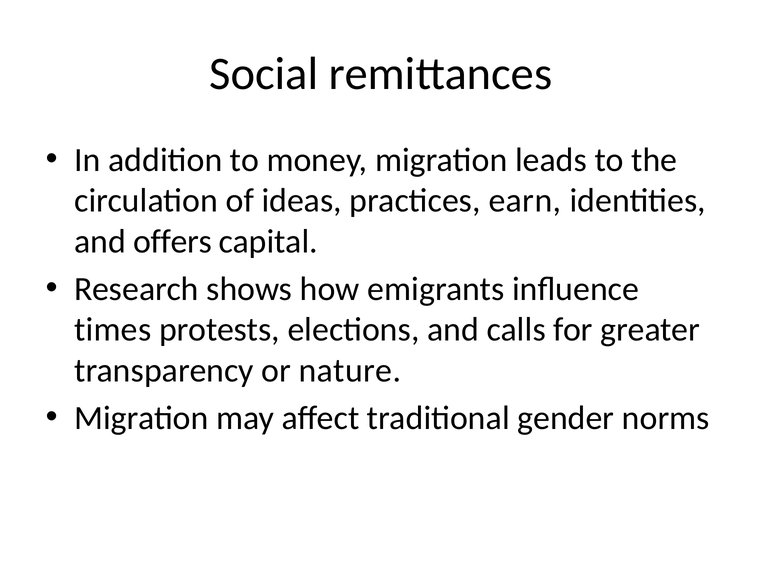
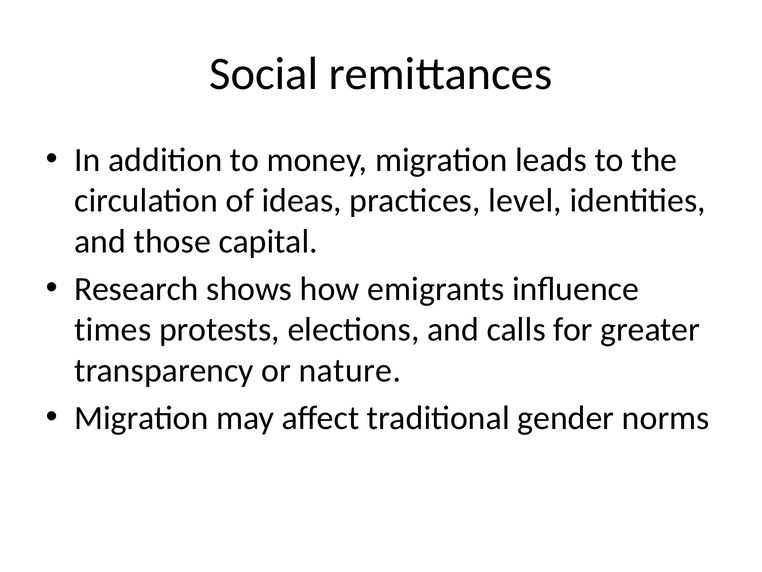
earn: earn -> level (525, 201)
offers: offers -> those (172, 241)
